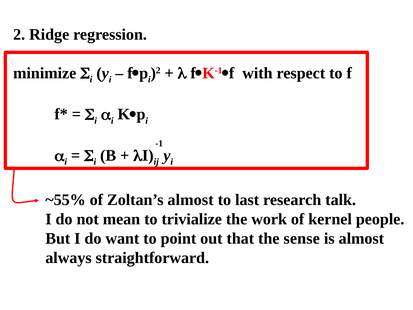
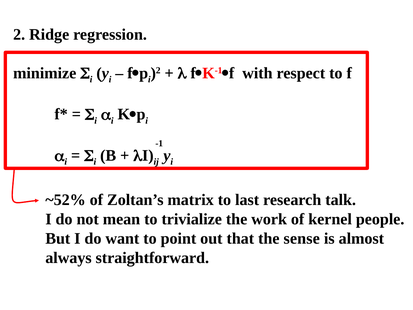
~55%: ~55% -> ~52% (66, 200)
Zoltan’s almost: almost -> matrix (191, 200)
